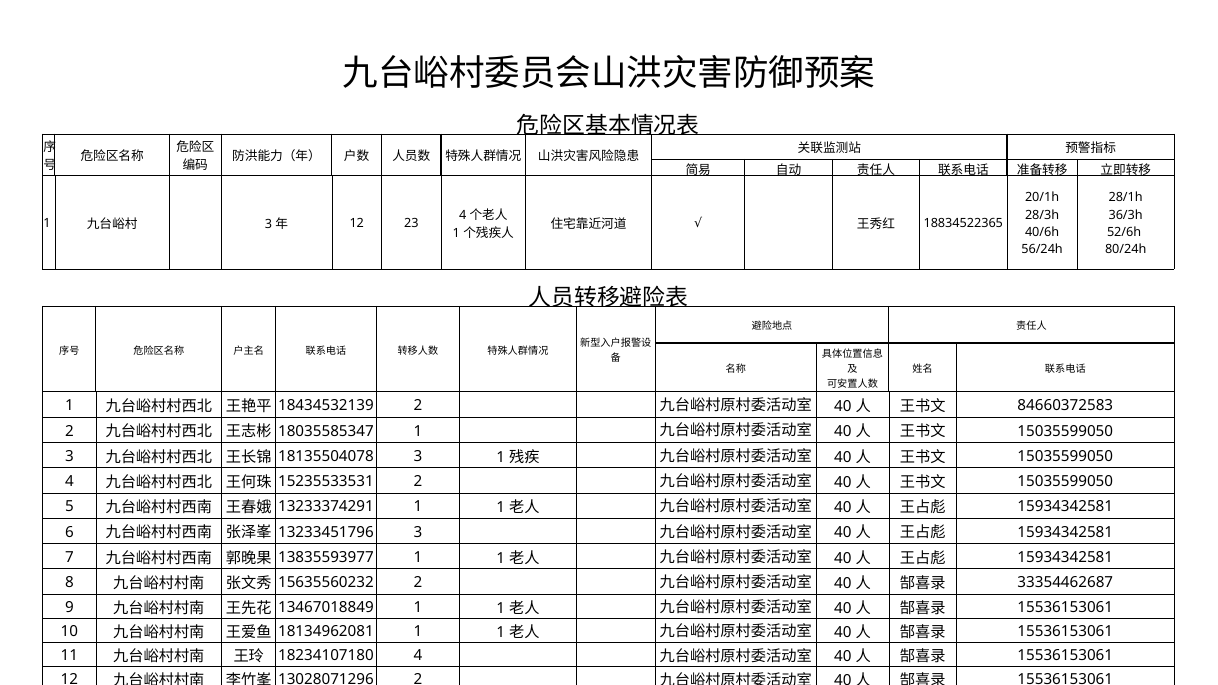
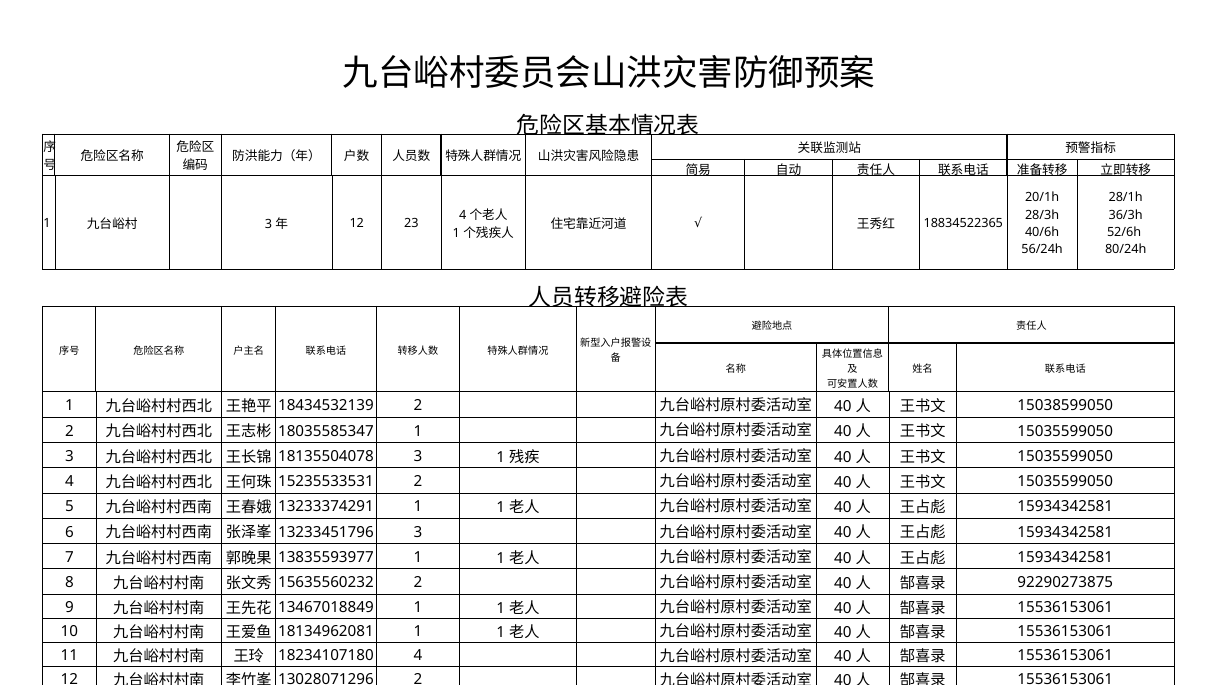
84660372583: 84660372583 -> 15038599050 (1065, 406)
33354462687: 33354462687 -> 92290273875 (1065, 583)
